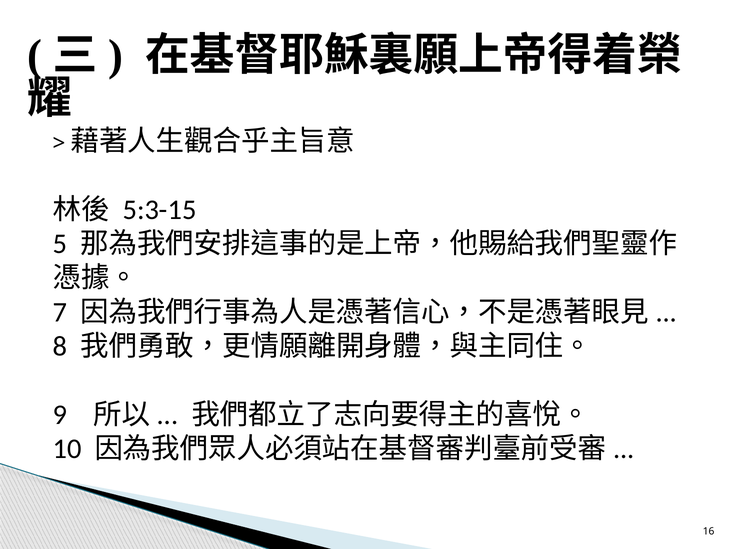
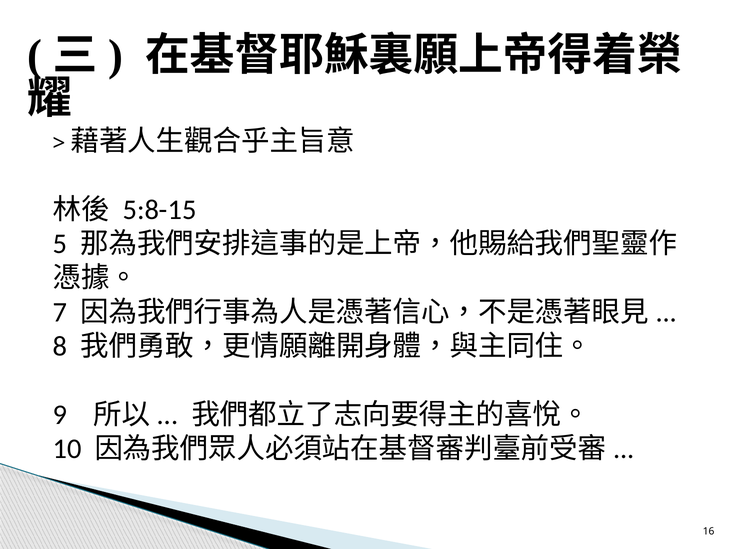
5:3-15: 5:3-15 -> 5:8-15 (160, 210)
